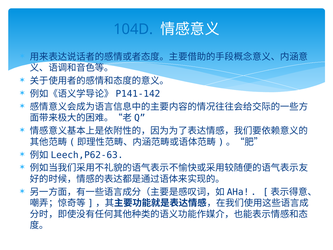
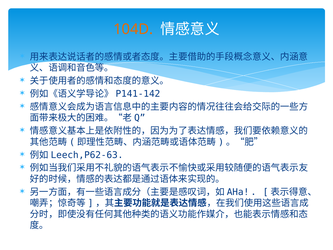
104D colour: blue -> orange (133, 29)
